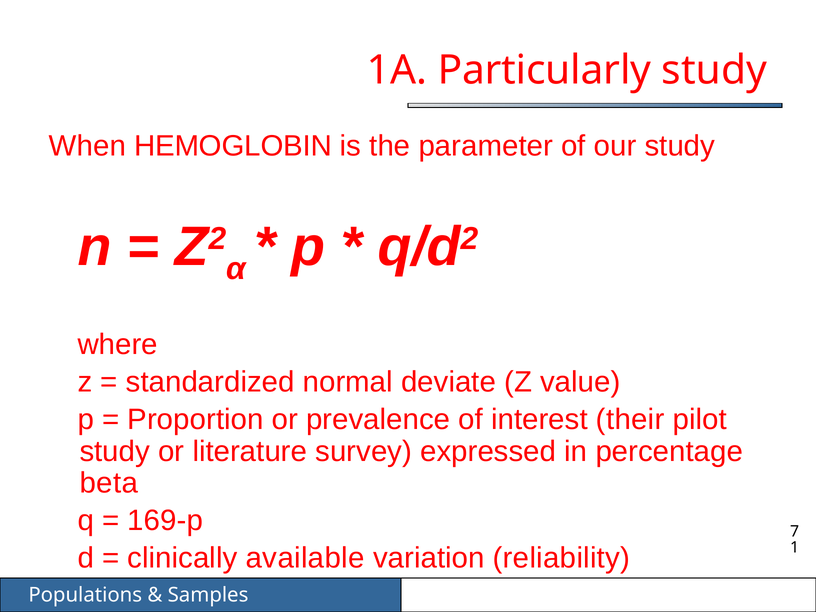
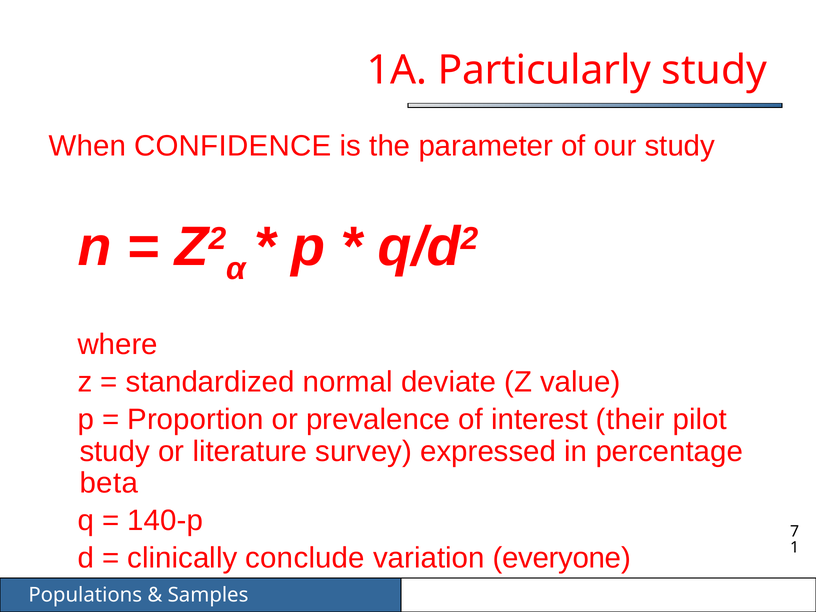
HEMOGLOBIN: HEMOGLOBIN -> CONFIDENCE (233, 146)
169-p: 169-p -> 140-p (165, 521)
available: available -> conclude (305, 558)
reliability: reliability -> everyone (562, 558)
